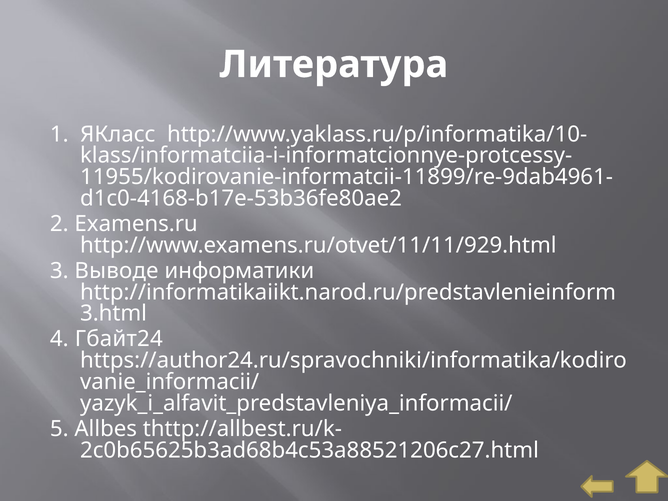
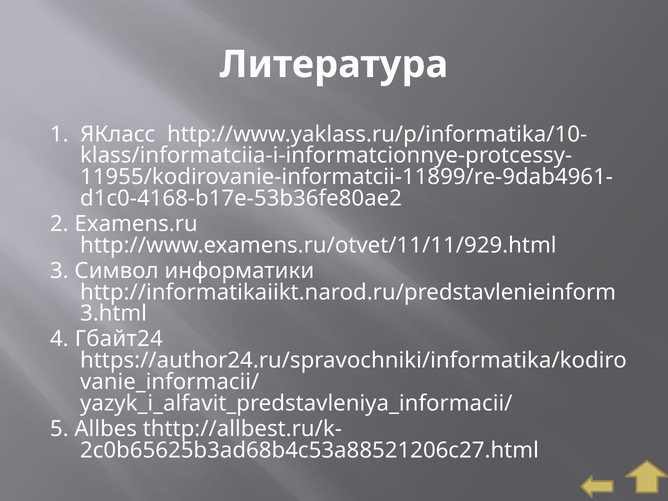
Выводе: Выводе -> Символ (117, 271)
